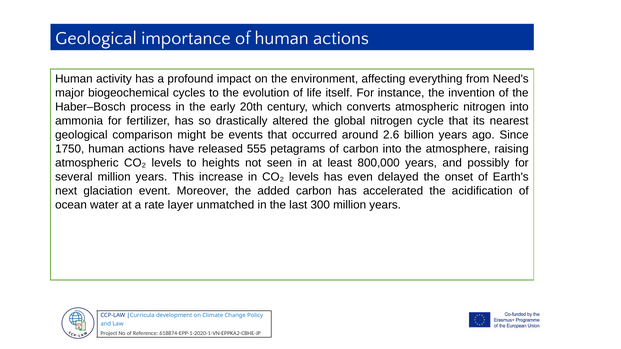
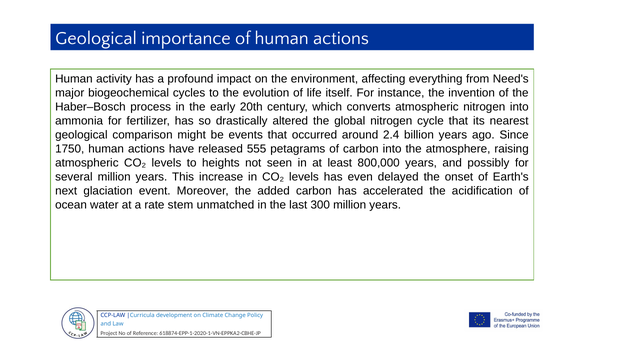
2.6: 2.6 -> 2.4 (391, 135)
layer: layer -> stem (181, 205)
